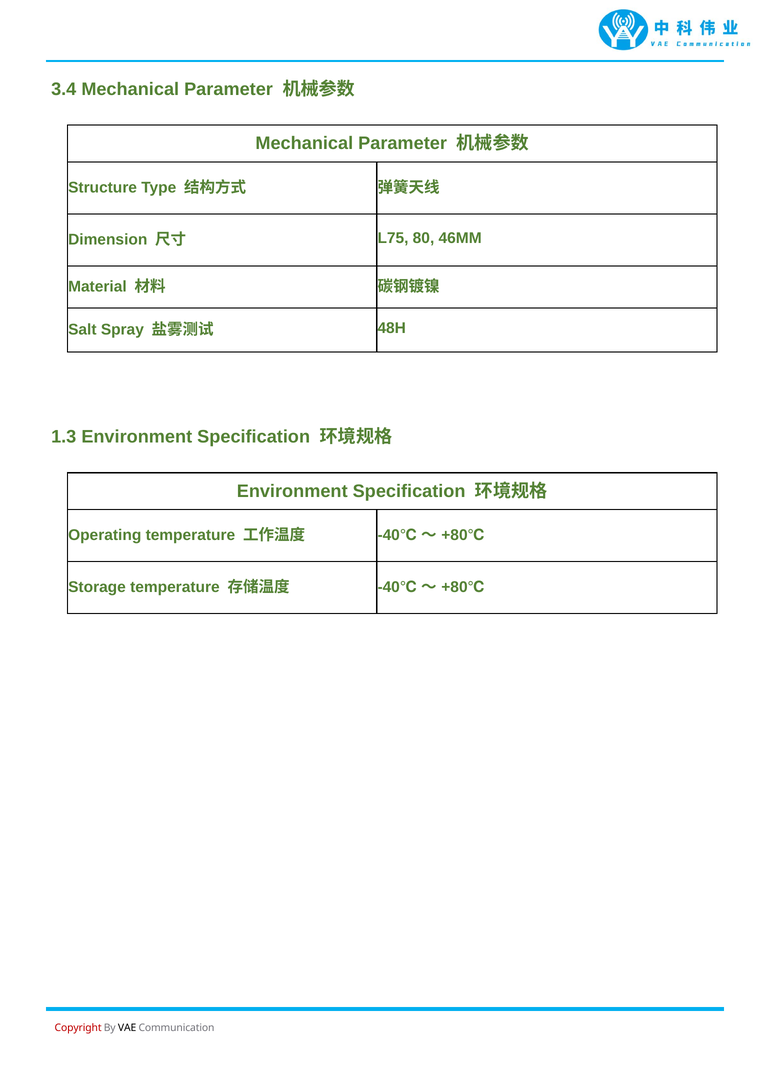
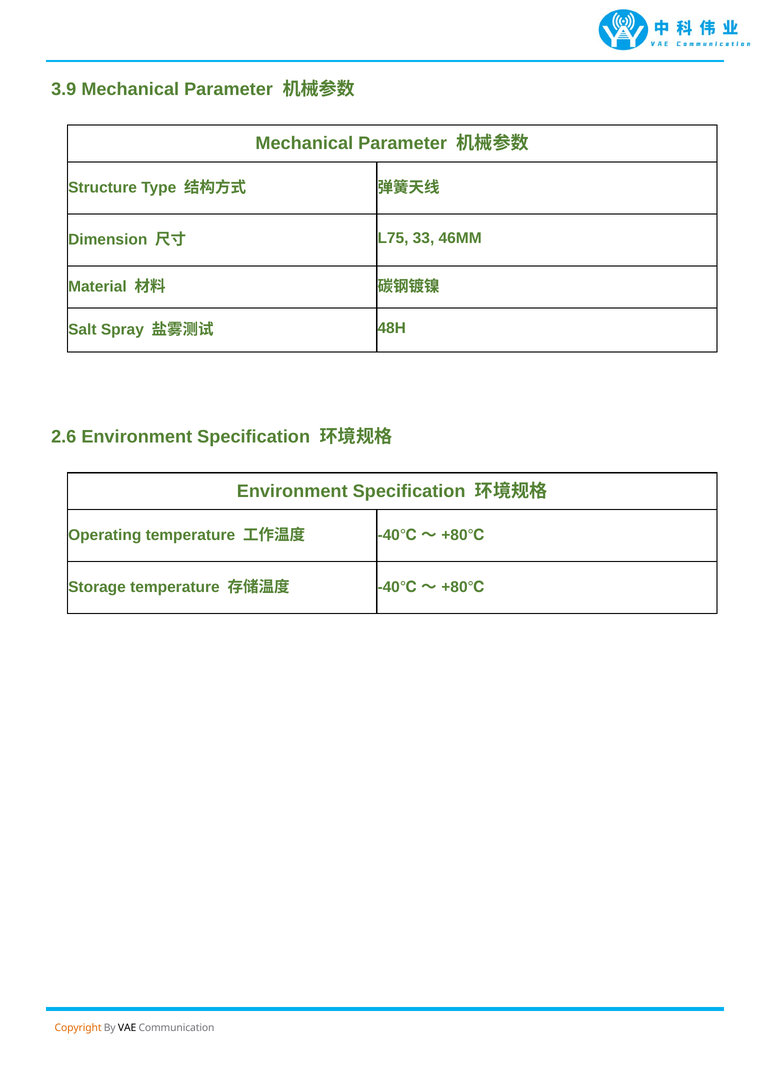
3.4: 3.4 -> 3.9 (64, 89)
80: 80 -> 33 (424, 238)
1.3: 1.3 -> 2.6 (64, 437)
Copyright colour: red -> orange (78, 1028)
